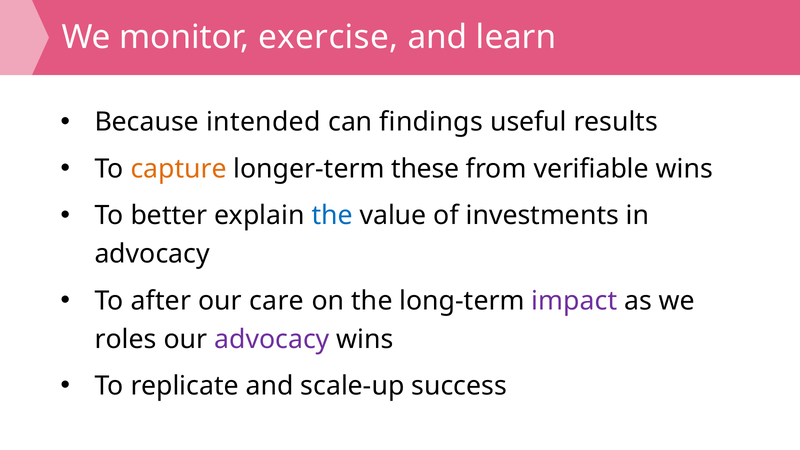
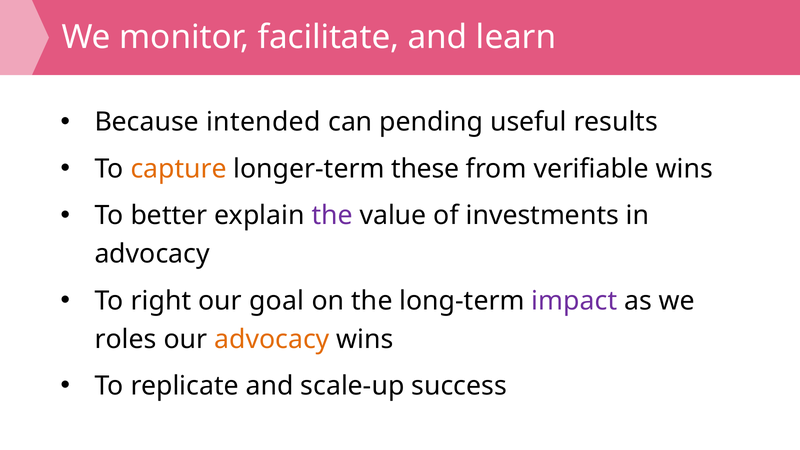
exercise: exercise -> facilitate (328, 37)
findings: findings -> pending (431, 122)
the colour: blue -> purple (332, 216)
after: after -> right (161, 301)
care: care -> goal (277, 301)
advocacy colour: purple -> orange (272, 339)
